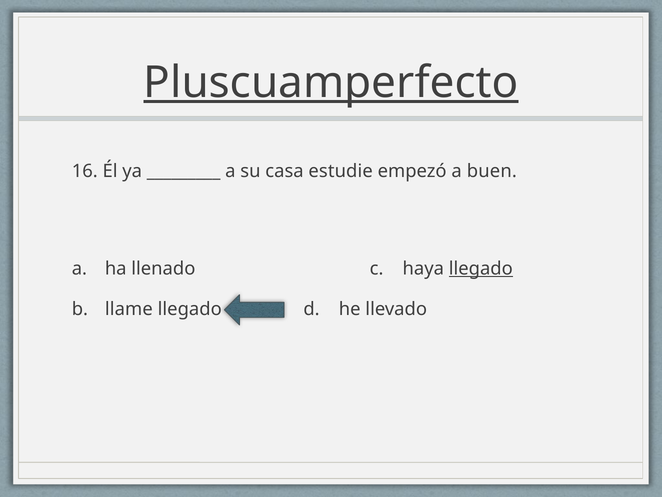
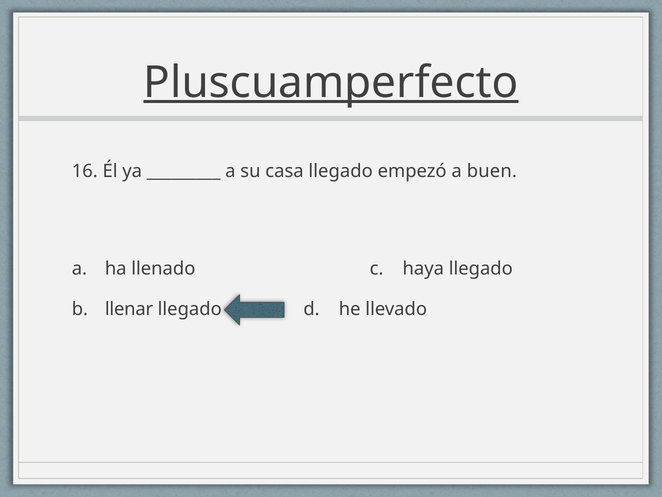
casa estudie: estudie -> llegado (341, 171)
llegado underline: present -> none (481, 268)
llame: llame -> llenar (129, 309)
